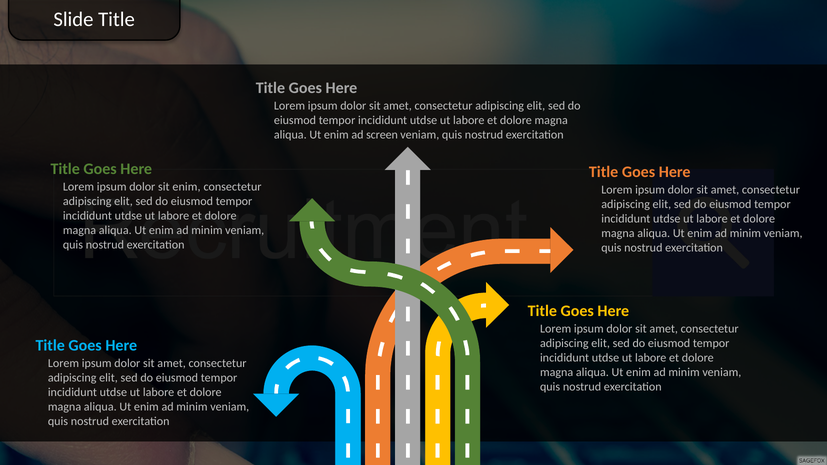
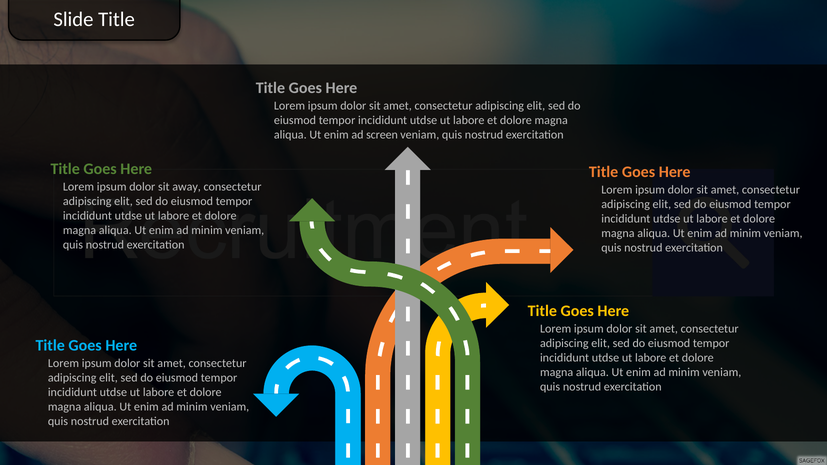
sit enim: enim -> away (187, 187)
